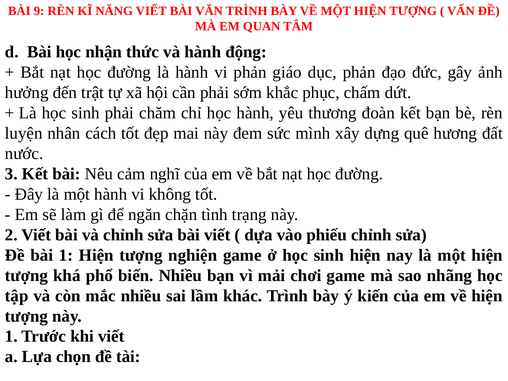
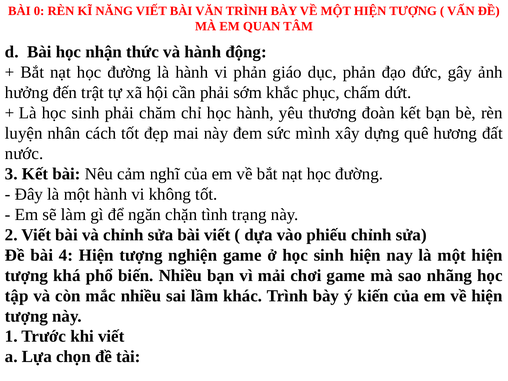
9: 9 -> 0 (39, 11)
bài 1: 1 -> 4 (66, 255)
